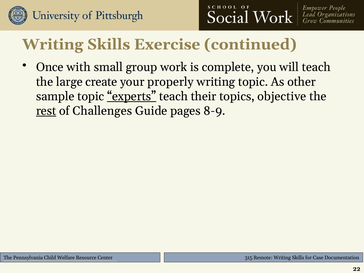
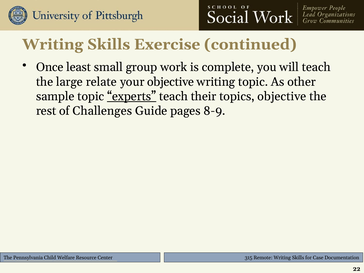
with: with -> least (79, 67)
create: create -> relate (101, 82)
your properly: properly -> objective (171, 82)
rest underline: present -> none (46, 111)
